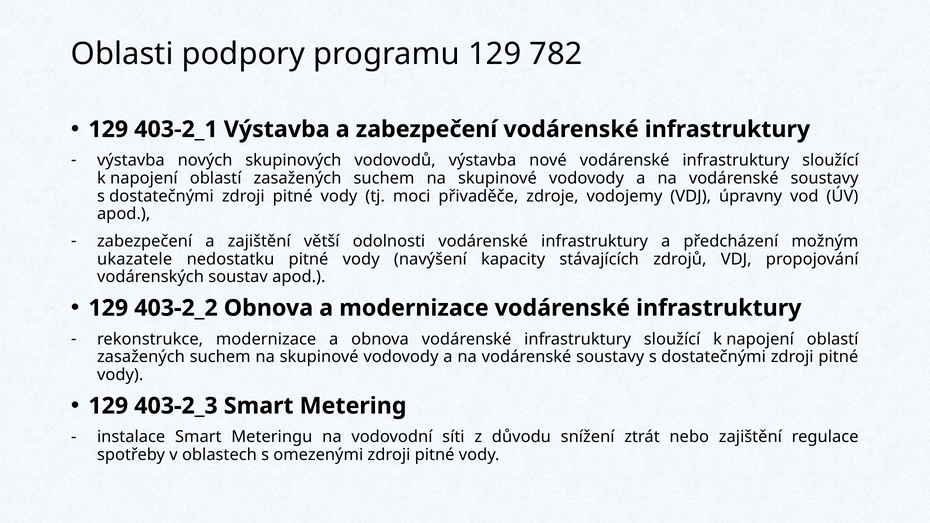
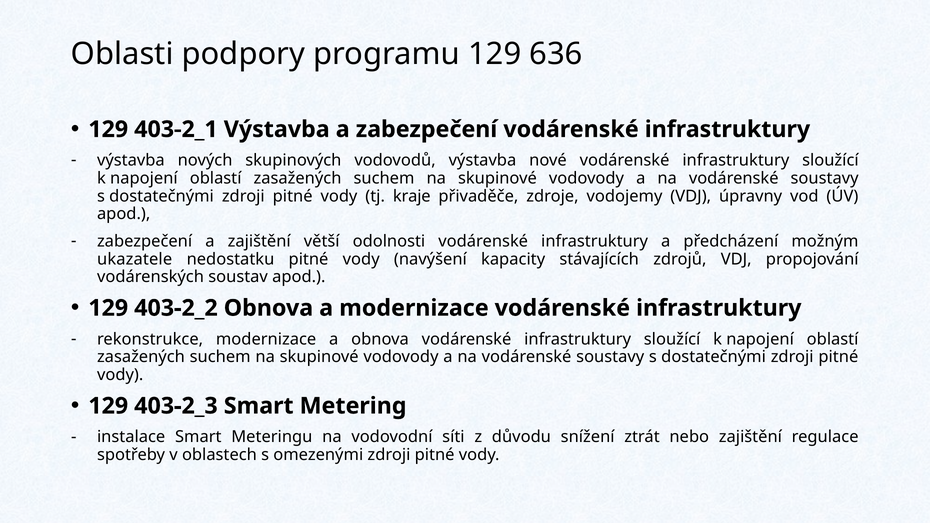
782: 782 -> 636 (556, 54)
moci: moci -> kraje (412, 196)
